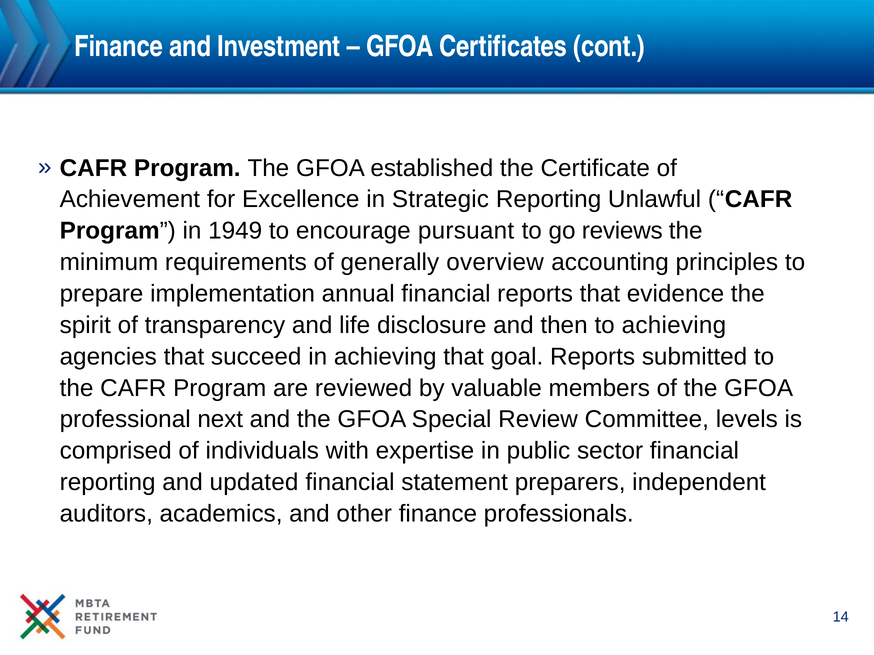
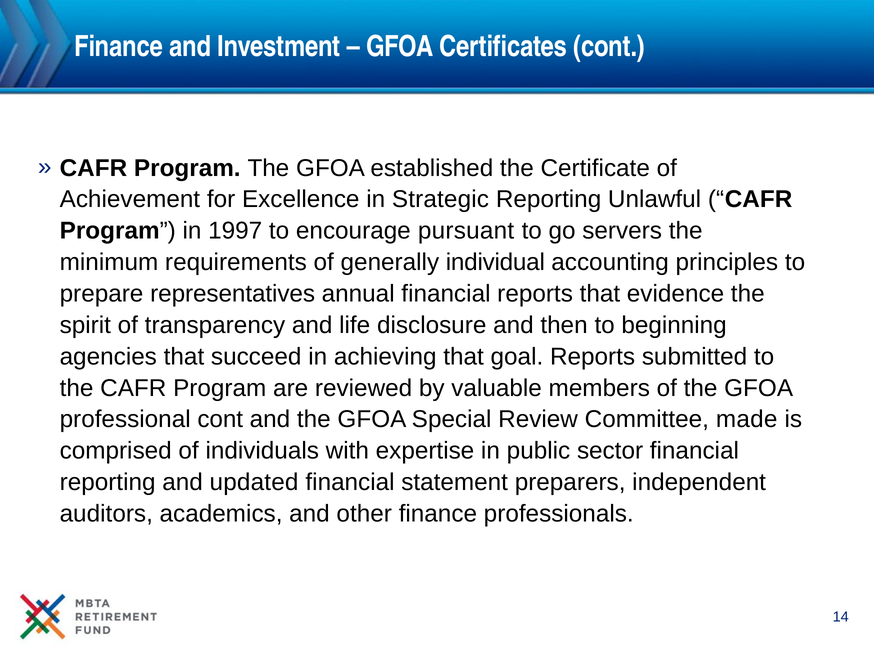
1949: 1949 -> 1997 (235, 231)
reviews: reviews -> servers (622, 231)
overview: overview -> individual (495, 263)
implementation: implementation -> representatives (233, 294)
to achieving: achieving -> beginning (674, 325)
professional next: next -> cont (220, 420)
levels: levels -> made (747, 420)
